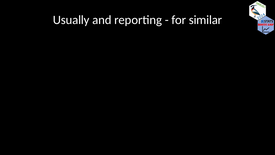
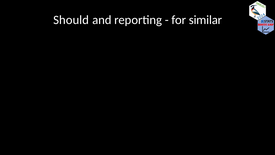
Usually: Usually -> Should (71, 20)
